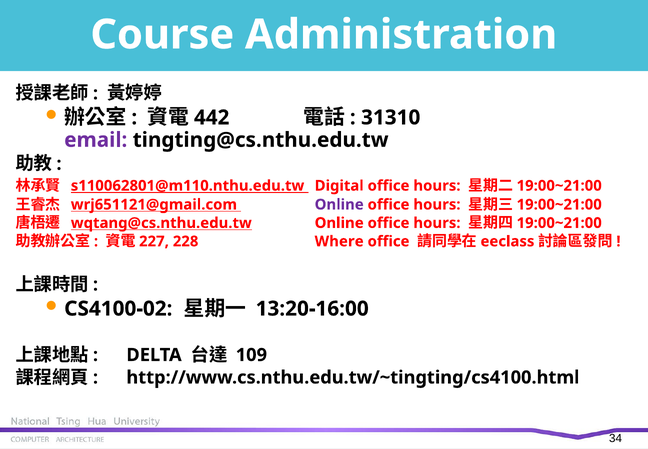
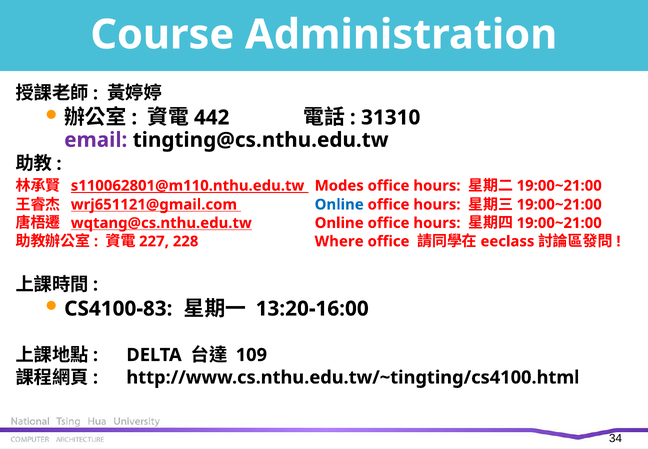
Digital: Digital -> Modes (339, 186)
Online colour: purple -> blue (339, 204)
CS4100-02: CS4100-02 -> CS4100-83 (118, 308)
